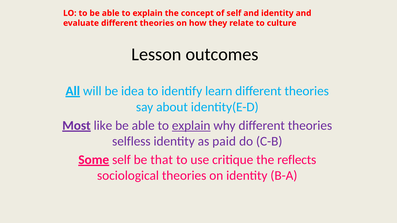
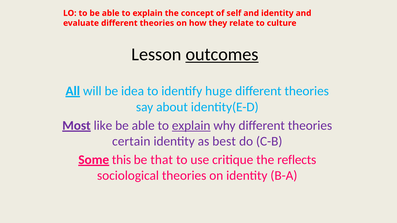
outcomes underline: none -> present (222, 55)
learn: learn -> huge (219, 91)
selfless: selfless -> certain (131, 141)
paid: paid -> best (224, 141)
self: self -> this (121, 160)
